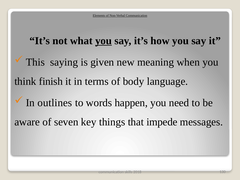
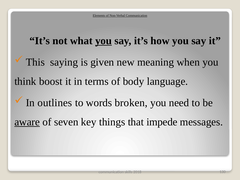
finish: finish -> boost (51, 81)
happen: happen -> broken (131, 103)
aware underline: none -> present (27, 122)
